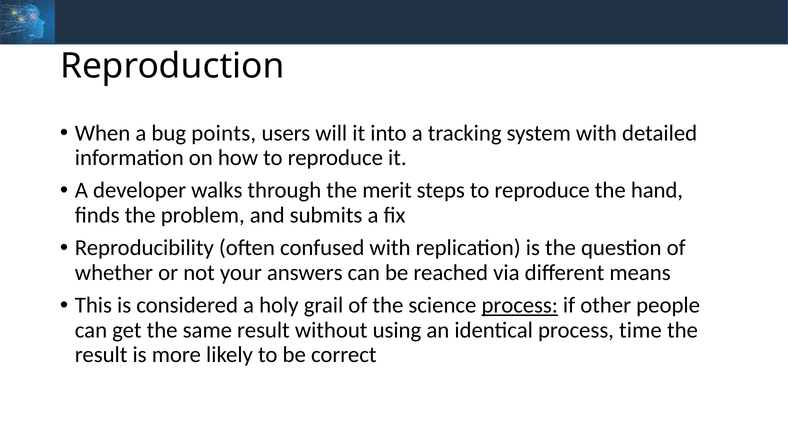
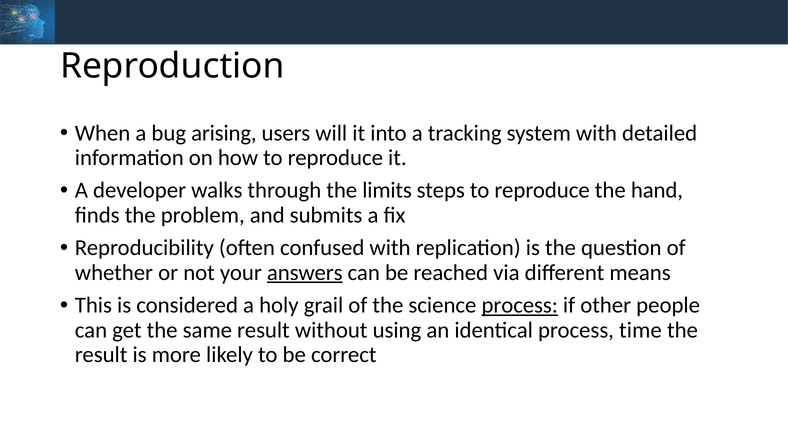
points: points -> arising (224, 133)
merit: merit -> limits (387, 191)
answers underline: none -> present (305, 273)
